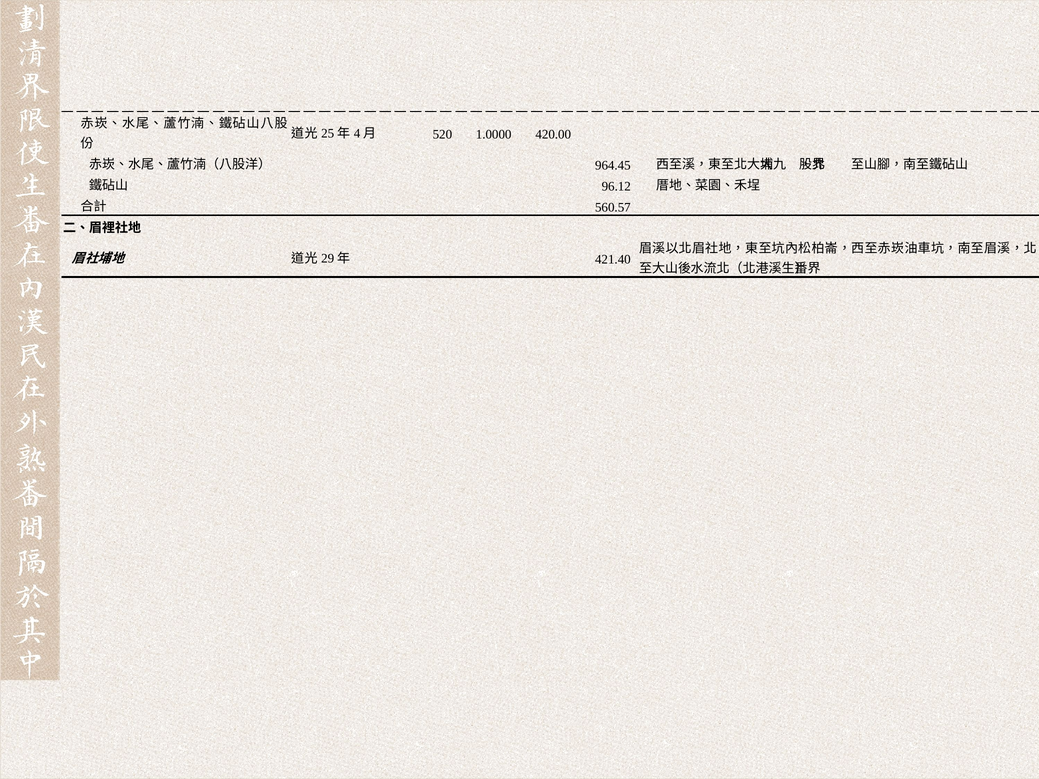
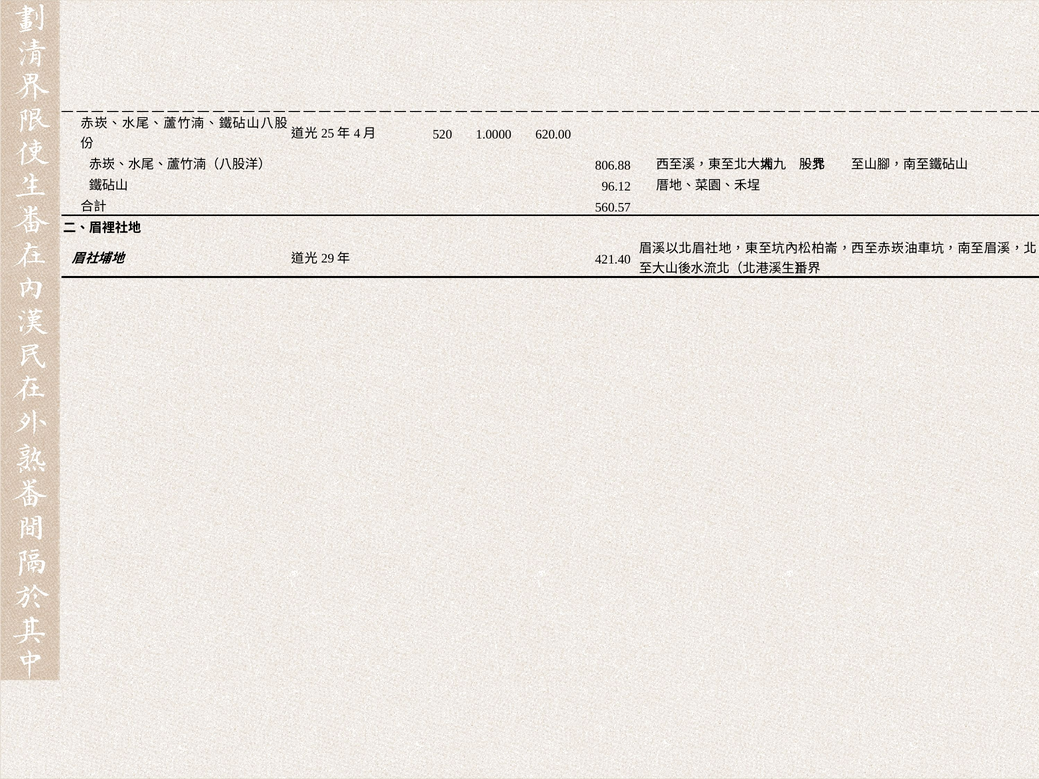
420.00: 420.00 -> 620.00 (553, 135)
964.45: 964.45 -> 806.88 (613, 165)
